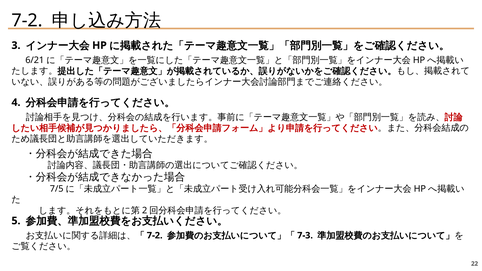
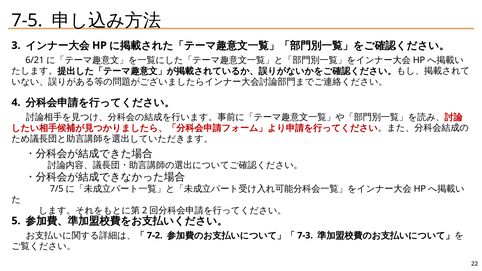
7-2: 7-2 -> 7-5 (27, 20)
